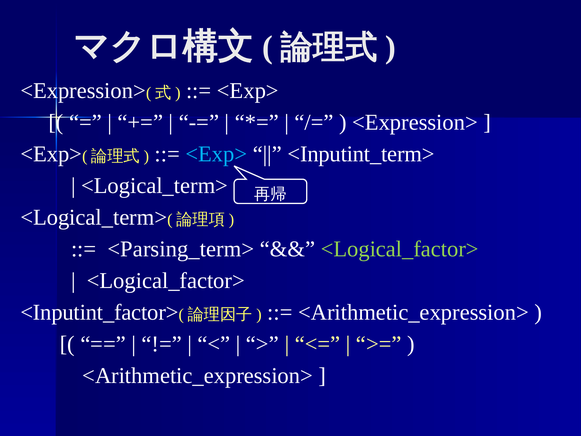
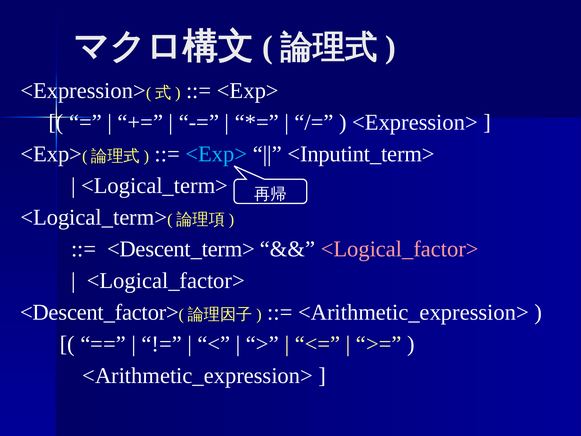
<Parsing_term>: <Parsing_term> -> <Descent_term> (181, 249)
<Logical_factor> colour: light green -> pink (400, 249)
<Inputint_factor>: <Inputint_factor> -> <Descent_factor> (99, 312)
